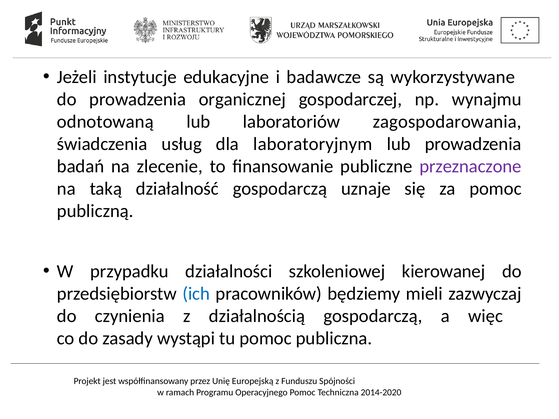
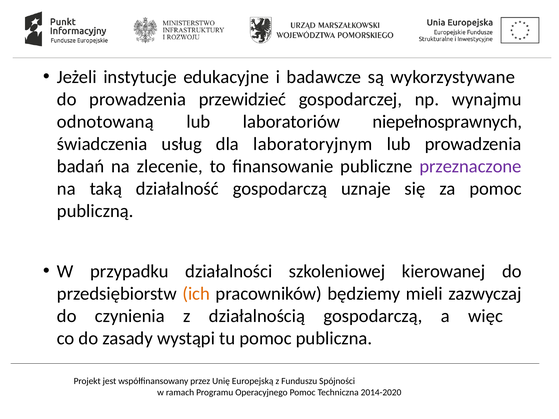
organicznej: organicznej -> przewidzieć (242, 99)
zagospodarowania: zagospodarowania -> niepełnosprawnych (447, 122)
ich colour: blue -> orange (196, 294)
